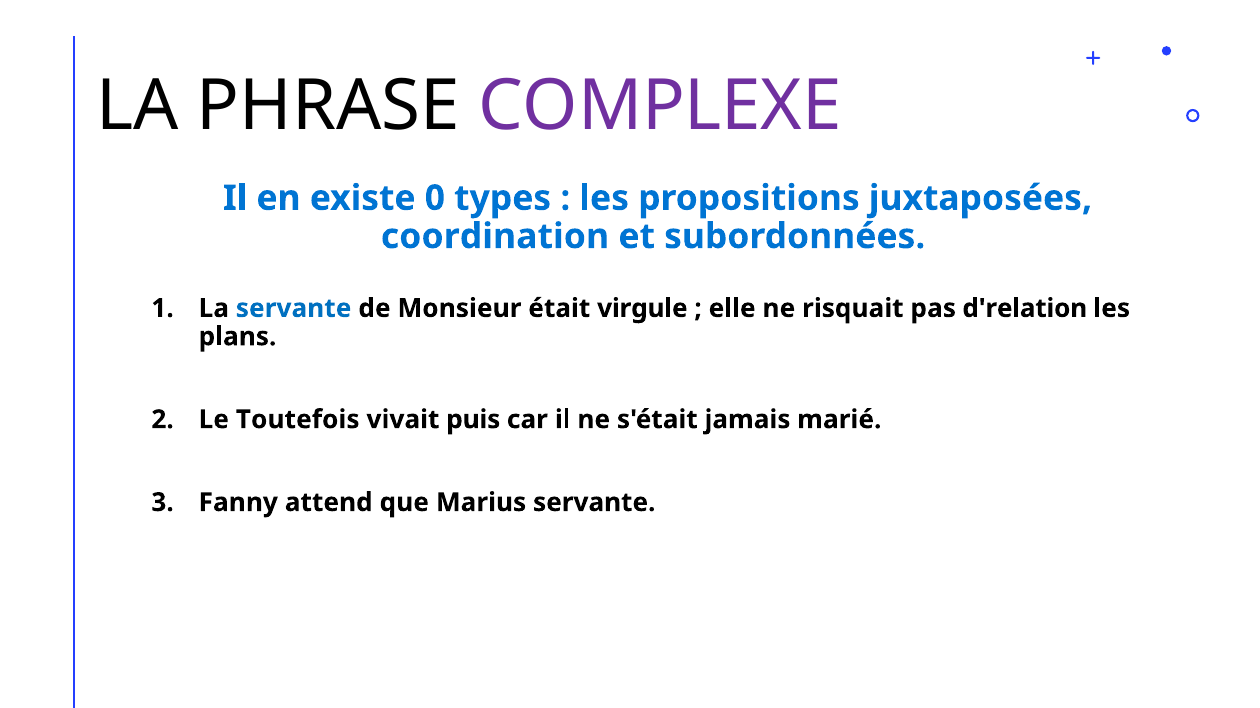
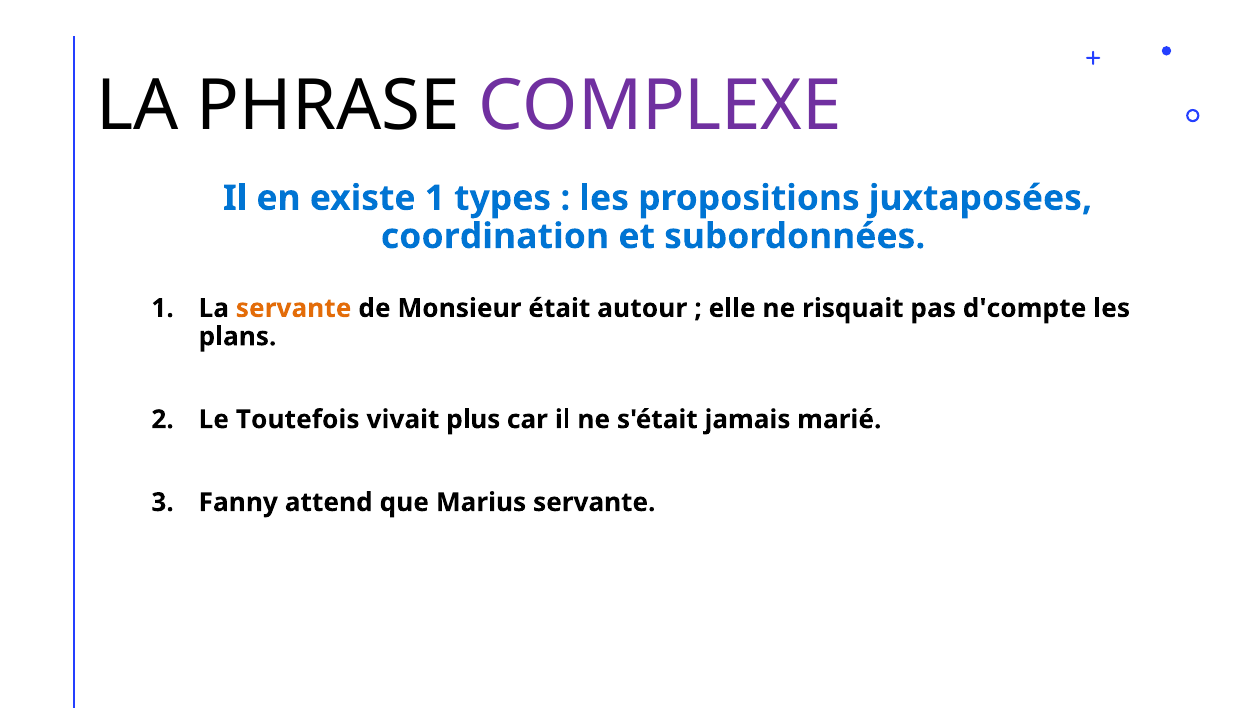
existe 0: 0 -> 1 (435, 198)
servante colour: blue -> orange (294, 309)
virgule: virgule -> autour (642, 309)
d'relation: d'relation -> d'compte (1025, 309)
puis: puis -> plus (473, 420)
